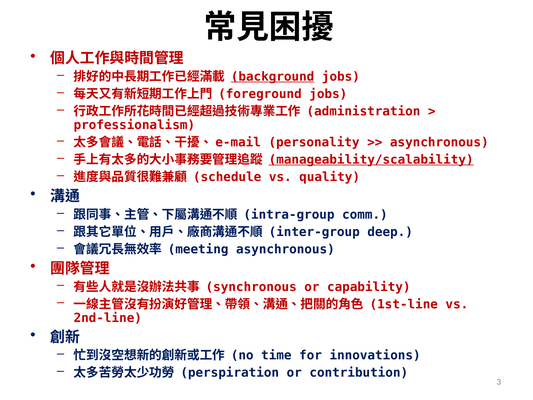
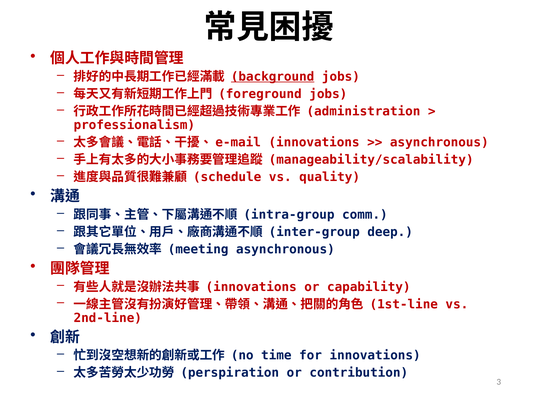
personality: personality -> innovations (314, 142)
manageability/scalability underline: present -> none (371, 160)
synchronous: synchronous -> innovations (251, 287)
